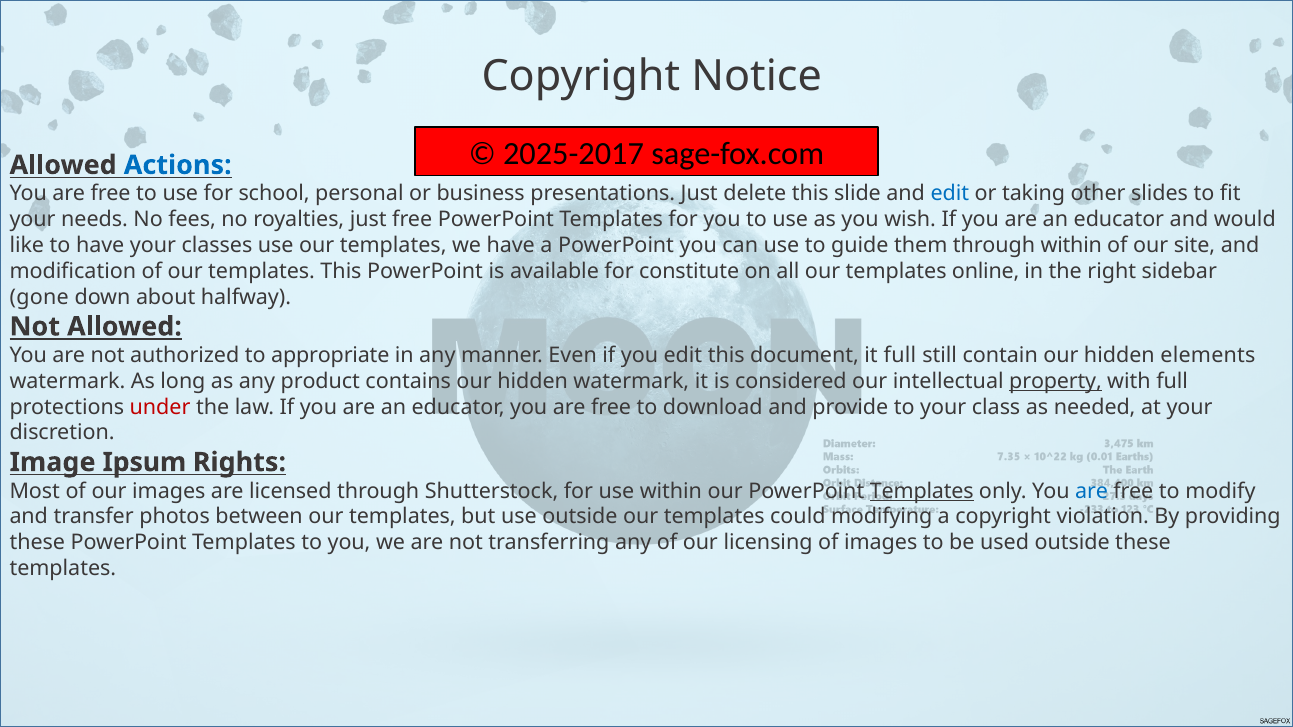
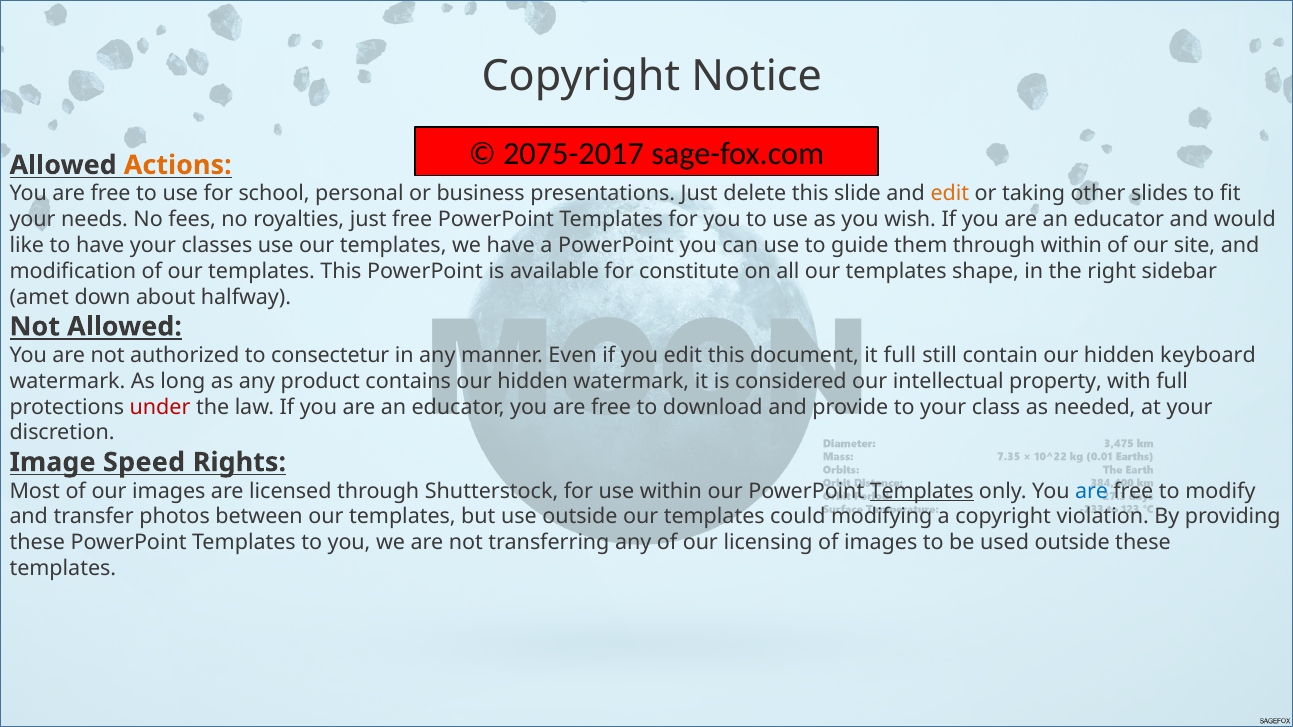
2025-2017: 2025-2017 -> 2075-2017 (574, 153)
Actions colour: blue -> orange (178, 165)
edit colour: blue -> orange (950, 194)
online: online -> shape (986, 271)
gone: gone -> amet (39, 297)
appropriate: appropriate -> consectetur (330, 355)
elements: elements -> keyboard (1208, 355)
property underline: present -> none (1056, 381)
Ipsum: Ipsum -> Speed (144, 462)
